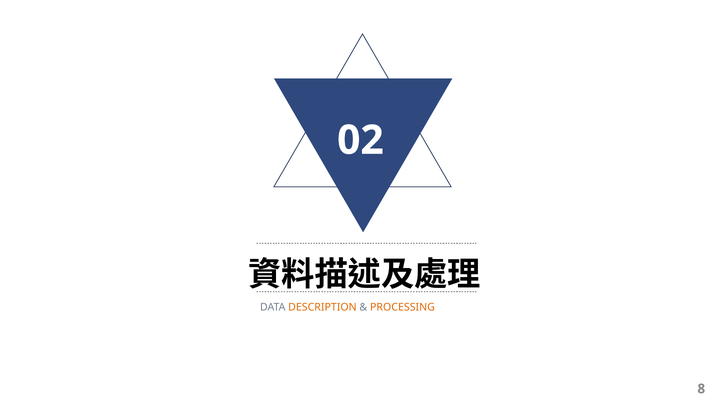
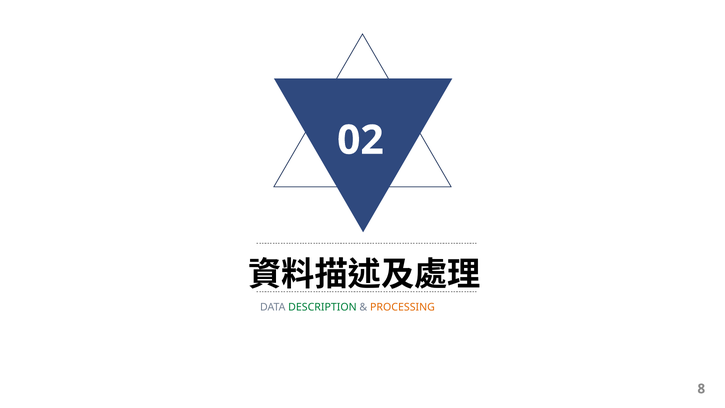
DESCRIPTION colour: orange -> green (322, 307)
